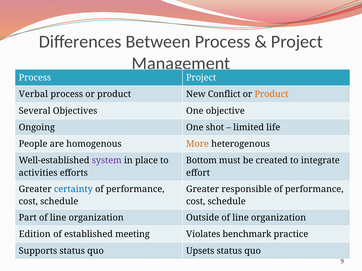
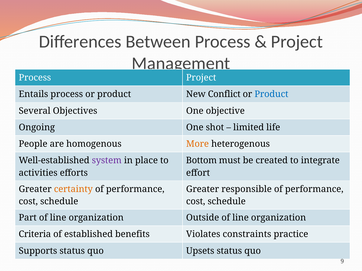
Verbal: Verbal -> Entails (33, 94)
Product colour: orange -> blue (271, 94)
certainty colour: blue -> orange (73, 189)
Edition: Edition -> Criteria (35, 235)
meeting: meeting -> benefits (132, 235)
benchmark: benchmark -> constraints (247, 235)
